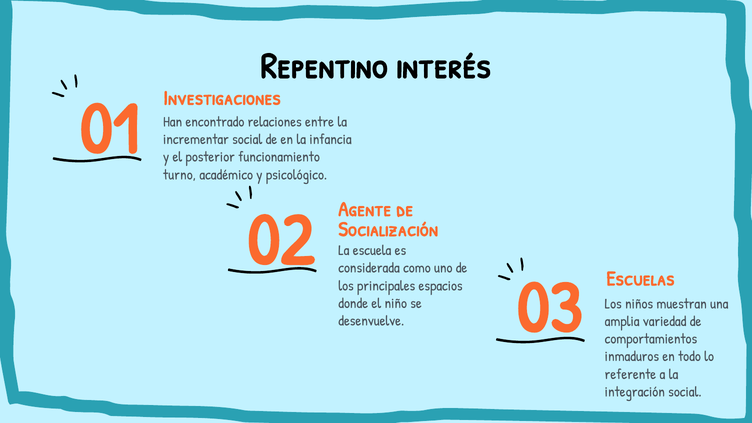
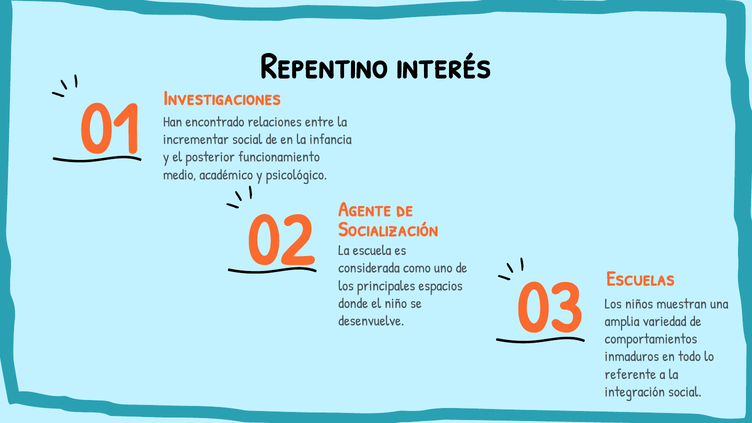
turno: turno -> medio (180, 175)
